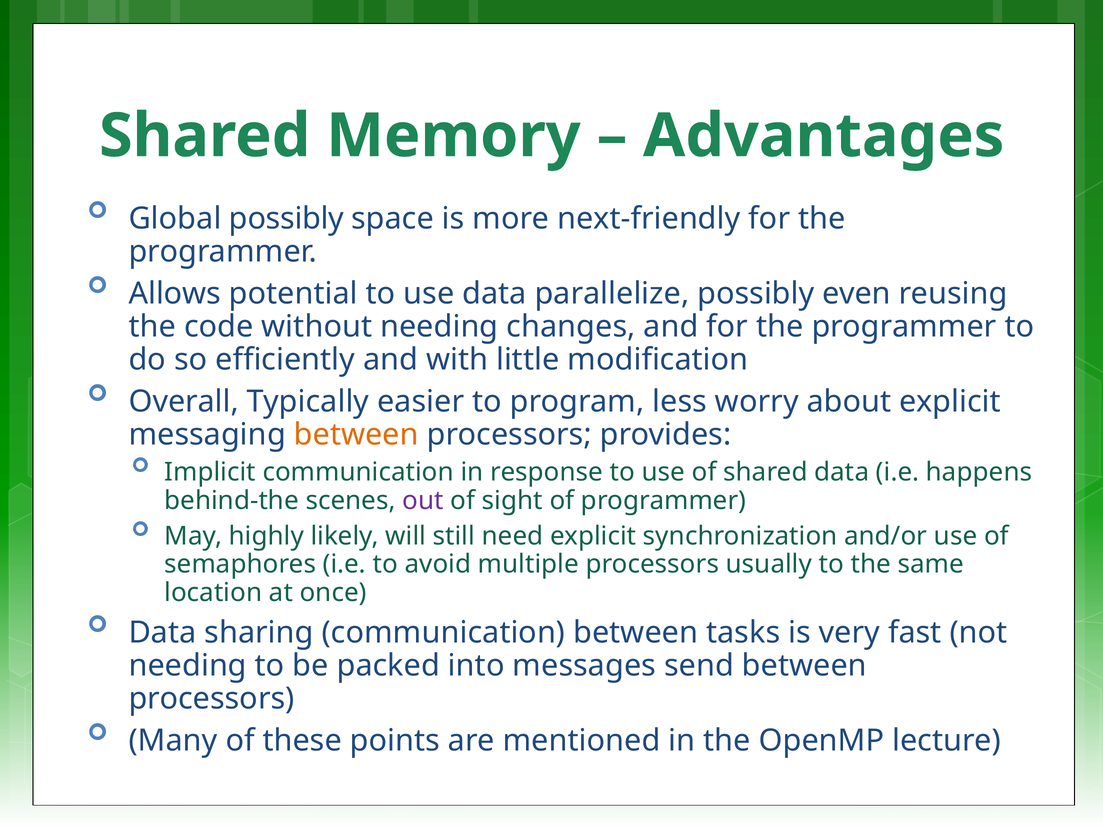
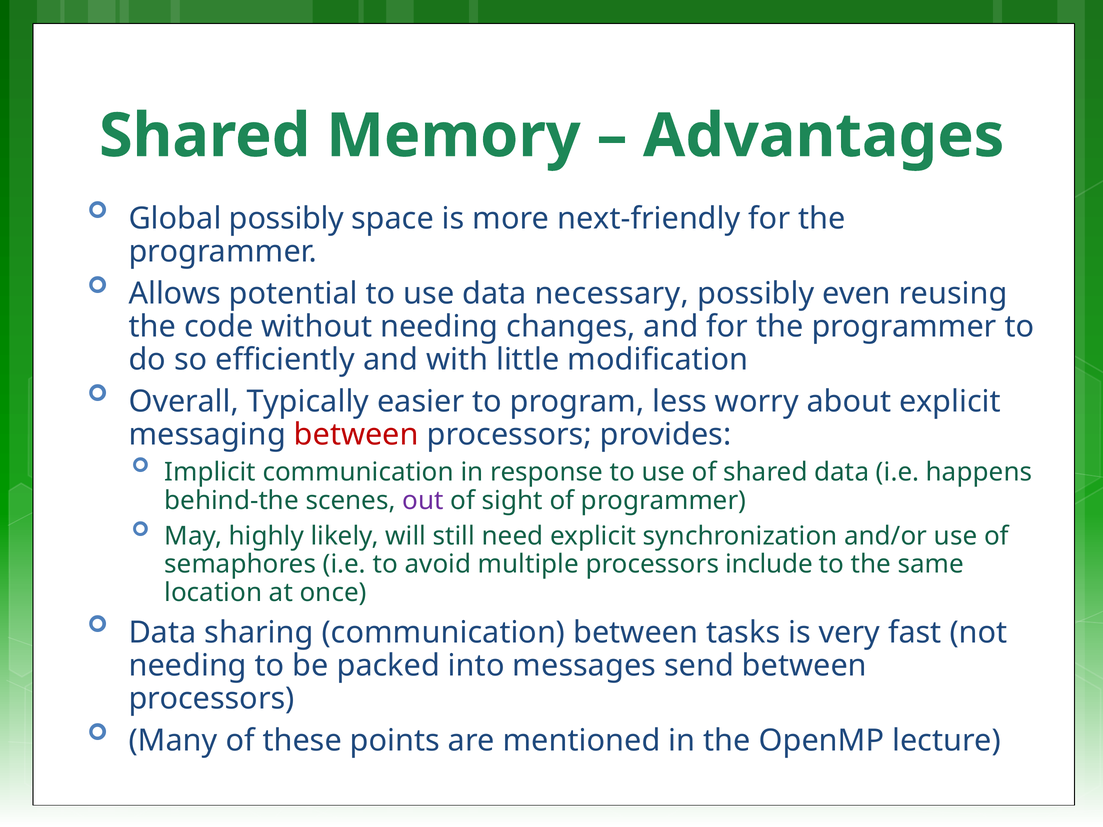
parallelize: parallelize -> necessary (612, 294)
between colour: orange -> red (356, 435)
usually: usually -> include (769, 565)
